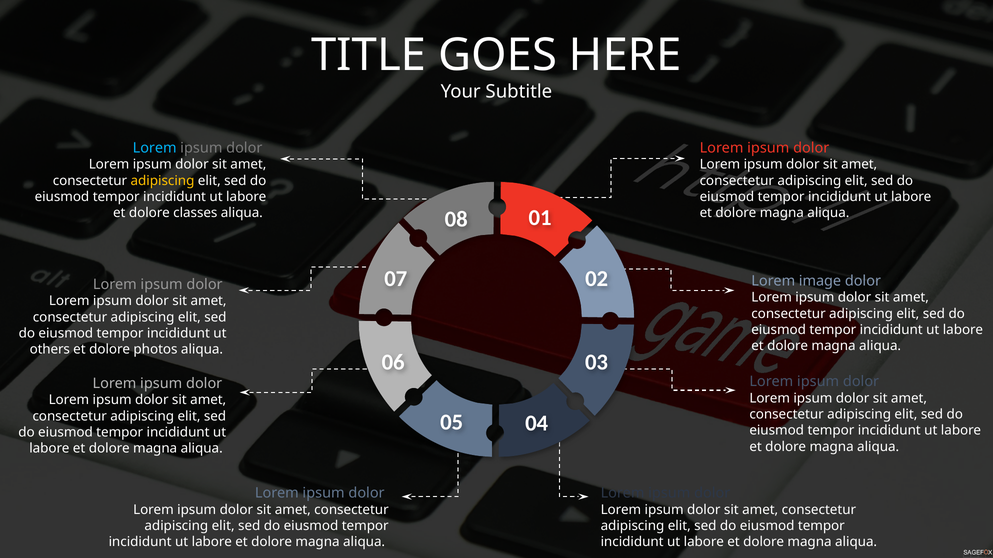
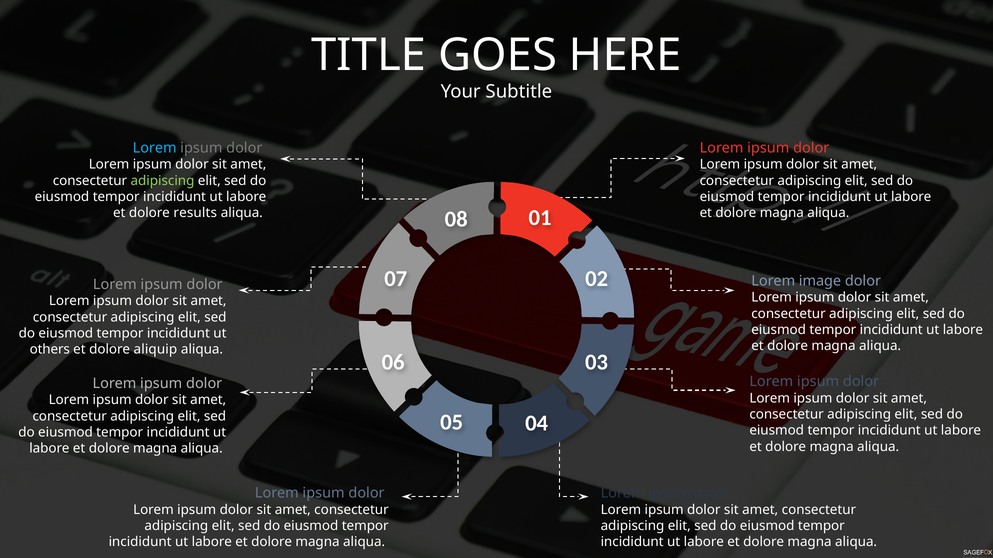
adipiscing colour: yellow -> light green (163, 181)
classes: classes -> results (195, 213)
photos: photos -> aliquip (155, 350)
